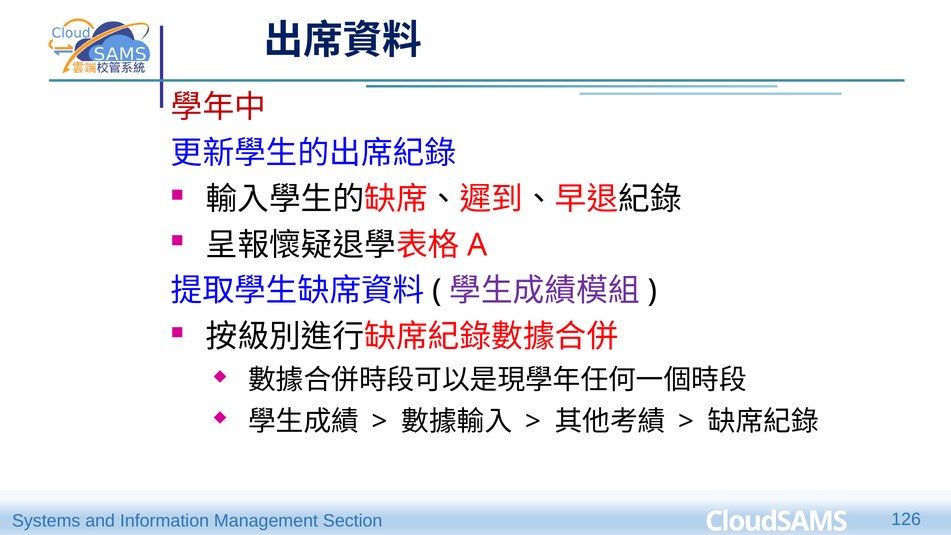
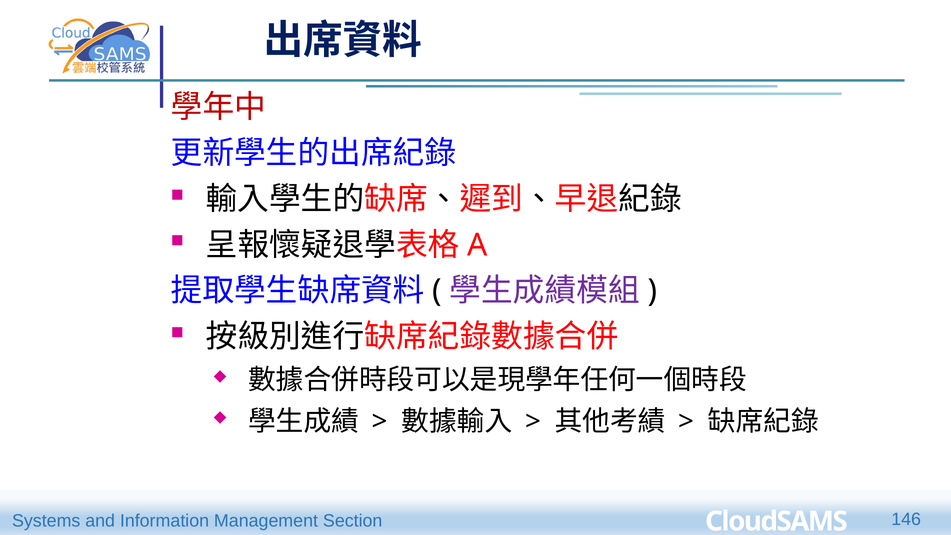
126: 126 -> 146 (906, 519)
